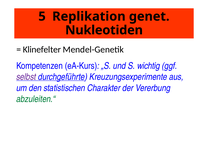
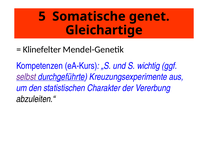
Replikation: Replikation -> Somatische (89, 16)
Nukleotiden: Nukleotiden -> Gleichartige (104, 30)
abzuleiten.“ colour: green -> black (36, 99)
